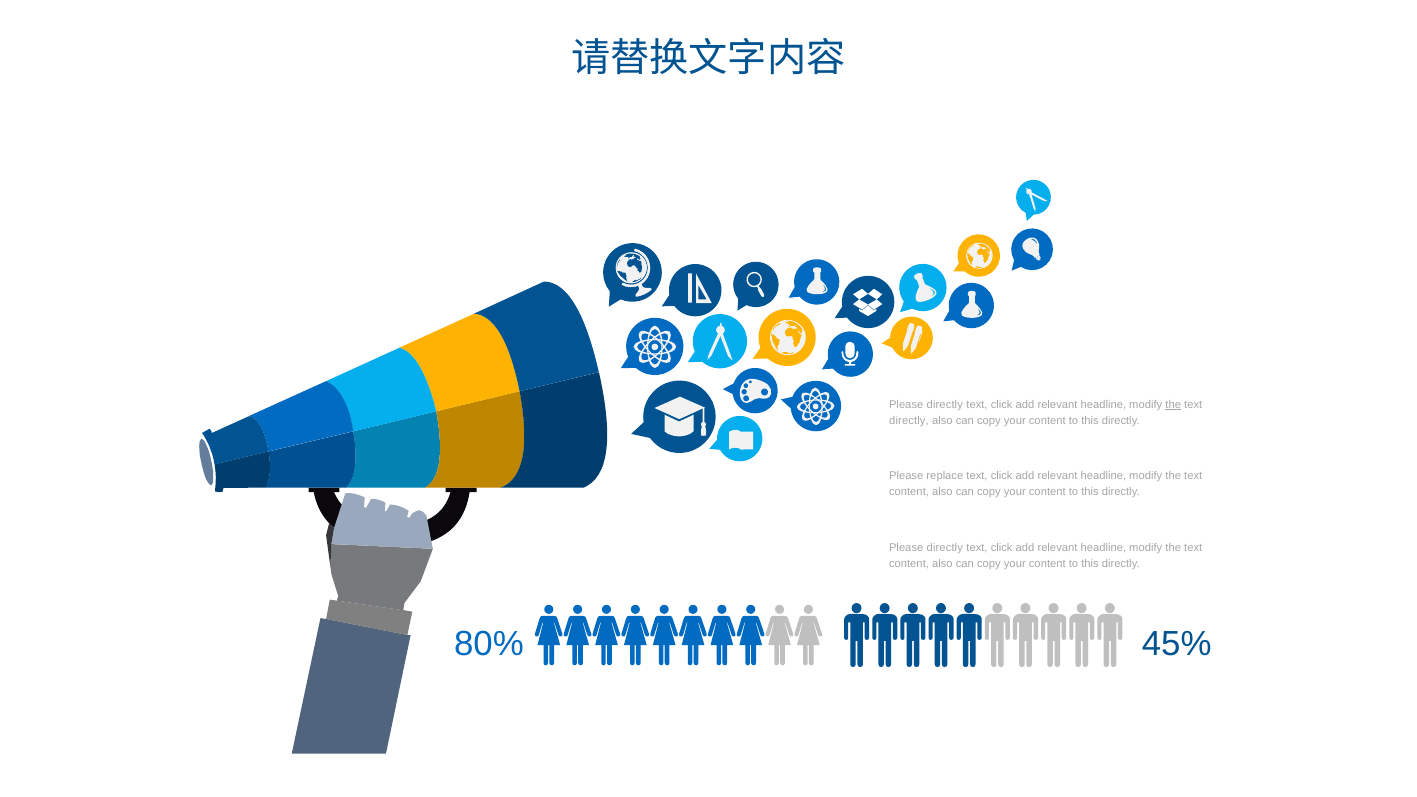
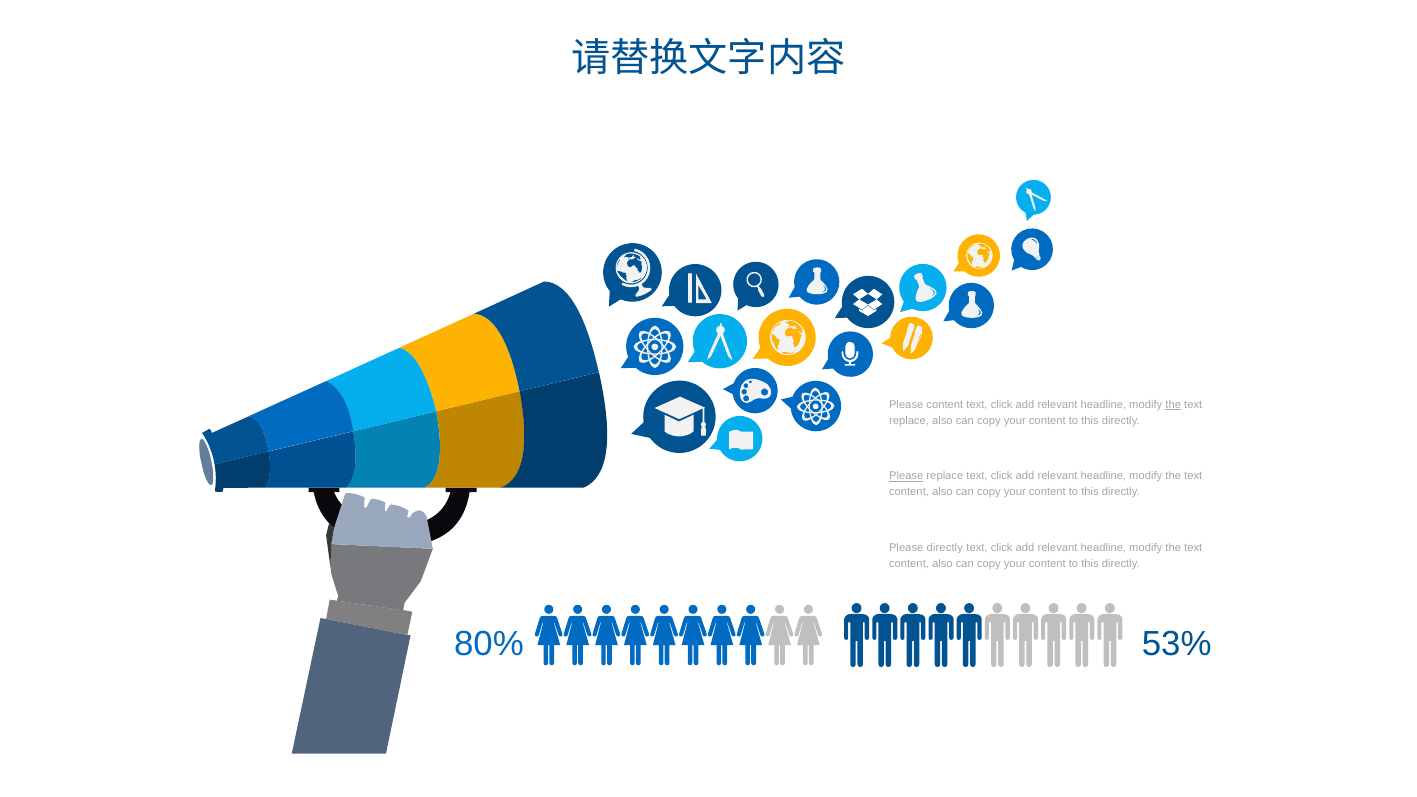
directly: directly -> content (945, 405)
directly: directly -> replace (909, 421)
Please underline: none -> present (906, 476)
45%: 45% -> 53% (1177, 644)
